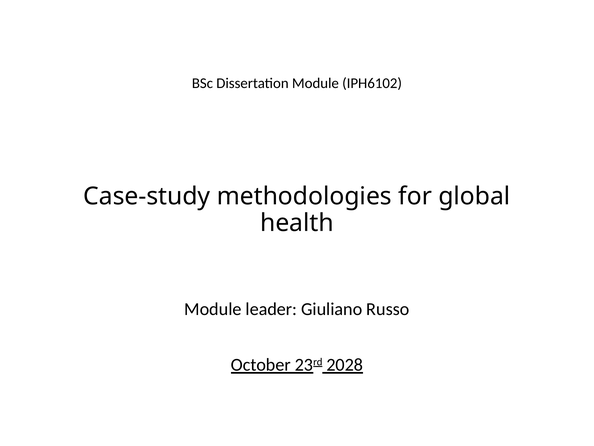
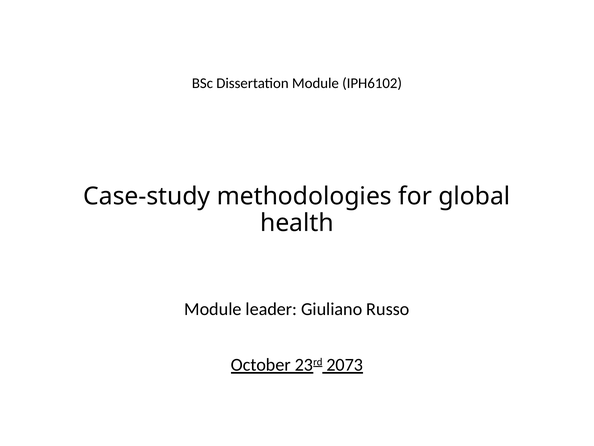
2028: 2028 -> 2073 (345, 365)
